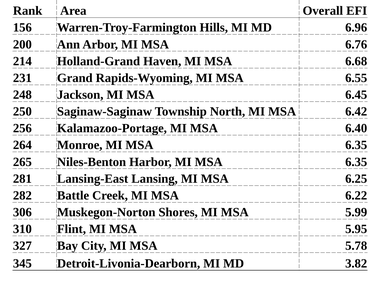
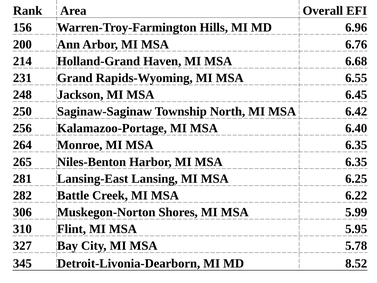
3.82: 3.82 -> 8.52 (356, 263)
